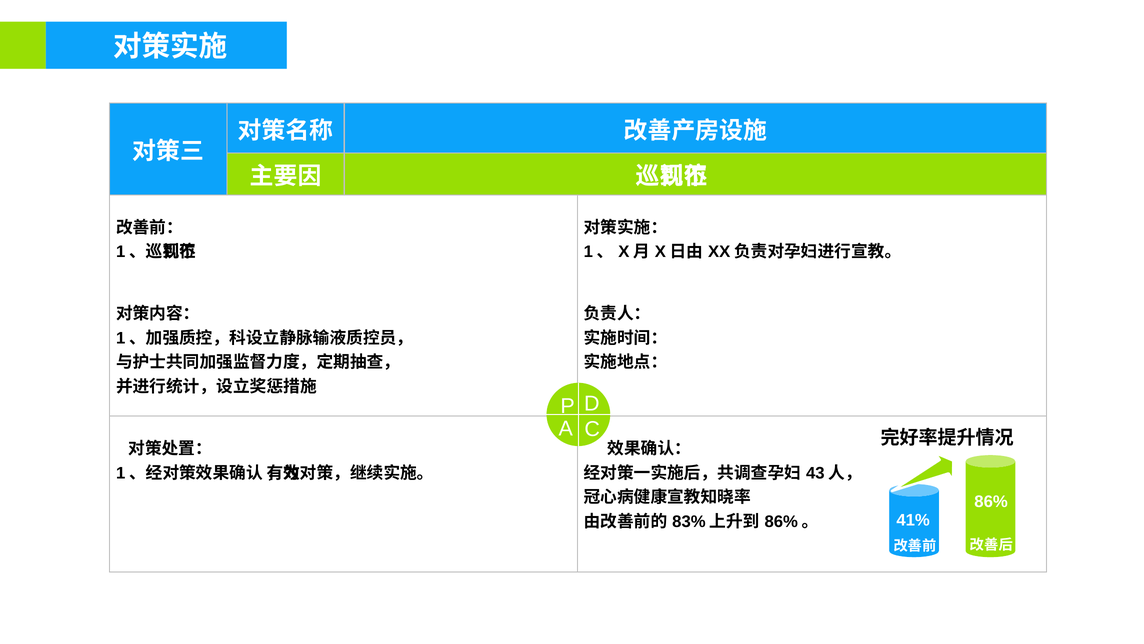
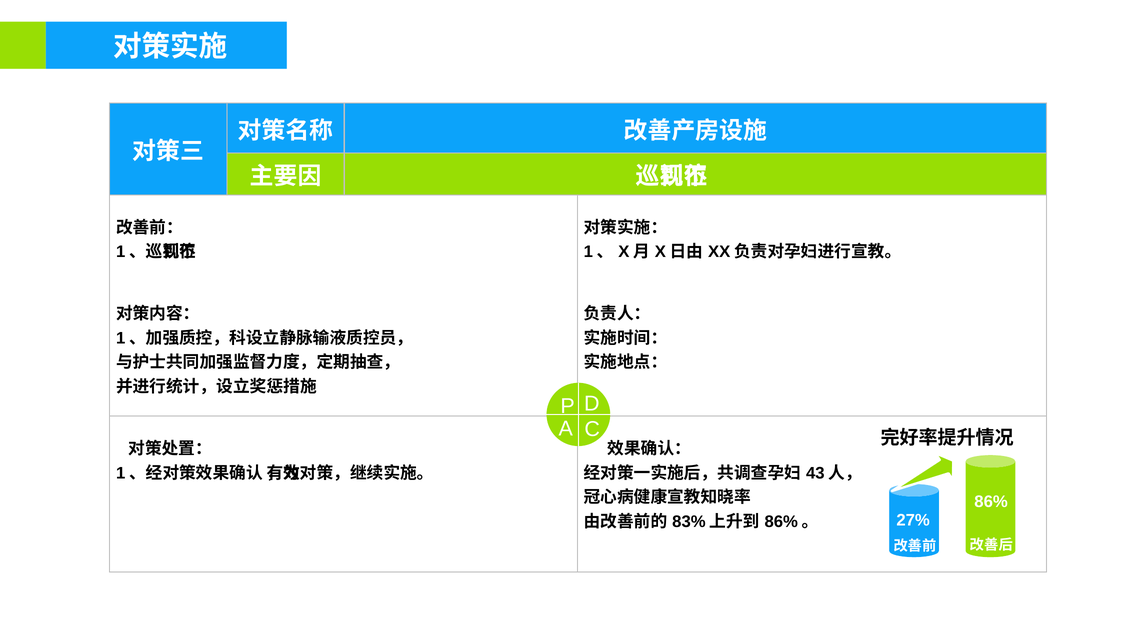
41%: 41% -> 27% (913, 520)
